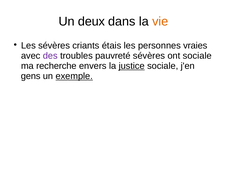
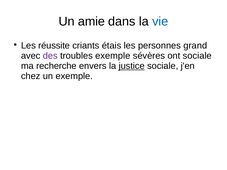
deux: deux -> amie (91, 21)
vie colour: orange -> blue (160, 21)
Les sévères: sévères -> réussite (54, 46)
vraies: vraies -> grand (195, 46)
troubles pauvreté: pauvreté -> exemple (113, 56)
gens: gens -> chez (31, 76)
exemple underline: present -> none (74, 76)
